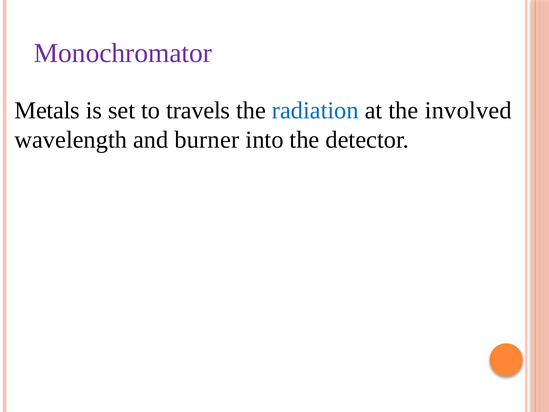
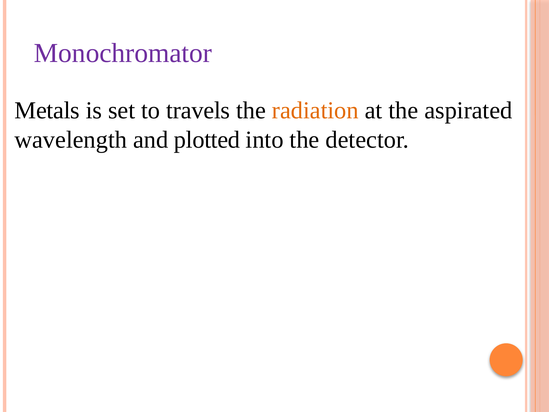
radiation colour: blue -> orange (315, 111)
involved: involved -> aspirated (468, 111)
burner: burner -> plotted (207, 140)
